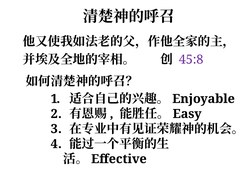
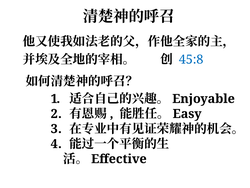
45:8 colour: purple -> blue (191, 59)
